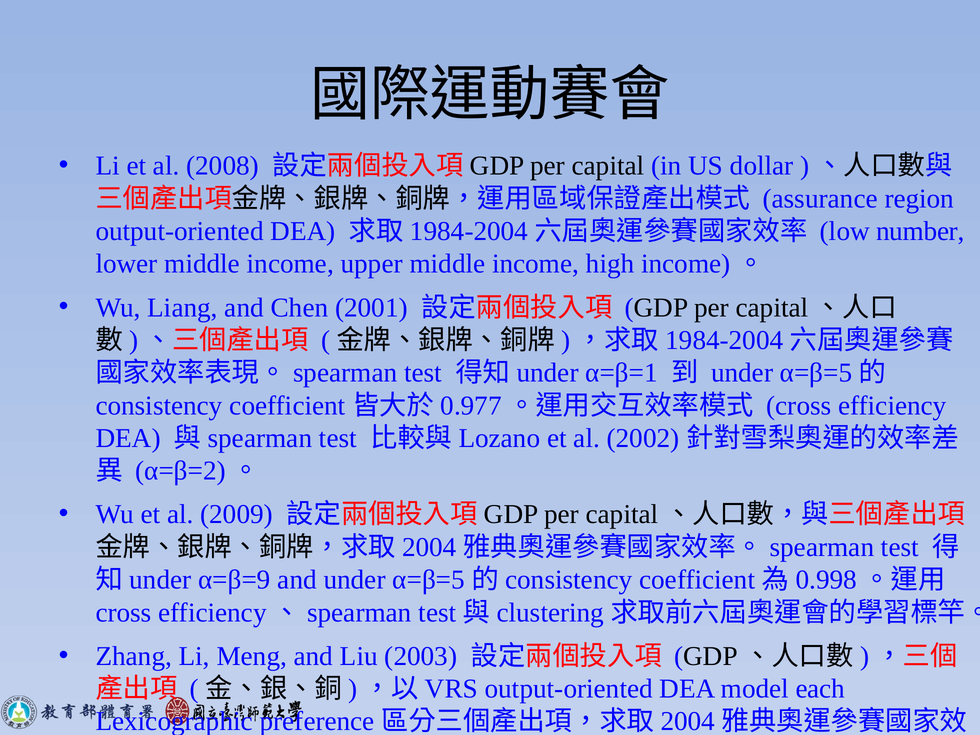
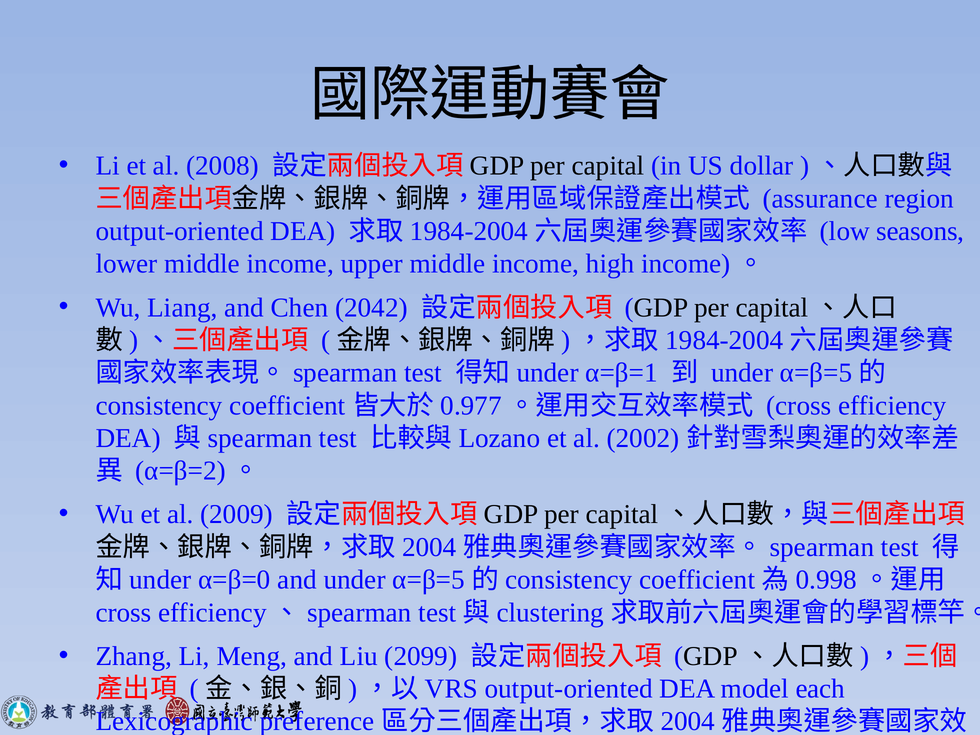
number: number -> seasons (920, 231)
2001: 2001 -> 2042 (371, 308)
α=β=9: α=β=9 -> α=β=0 (234, 580)
2003: 2003 -> 2099 (421, 656)
